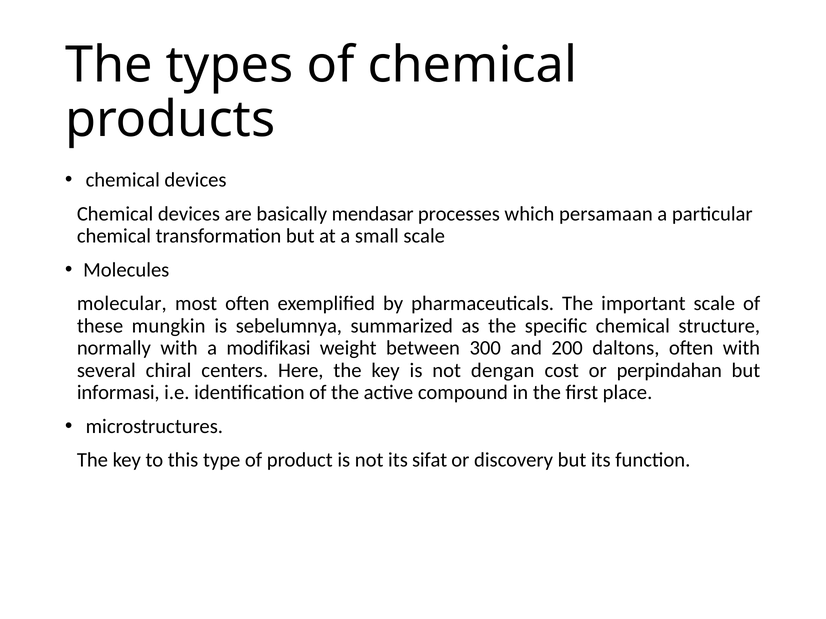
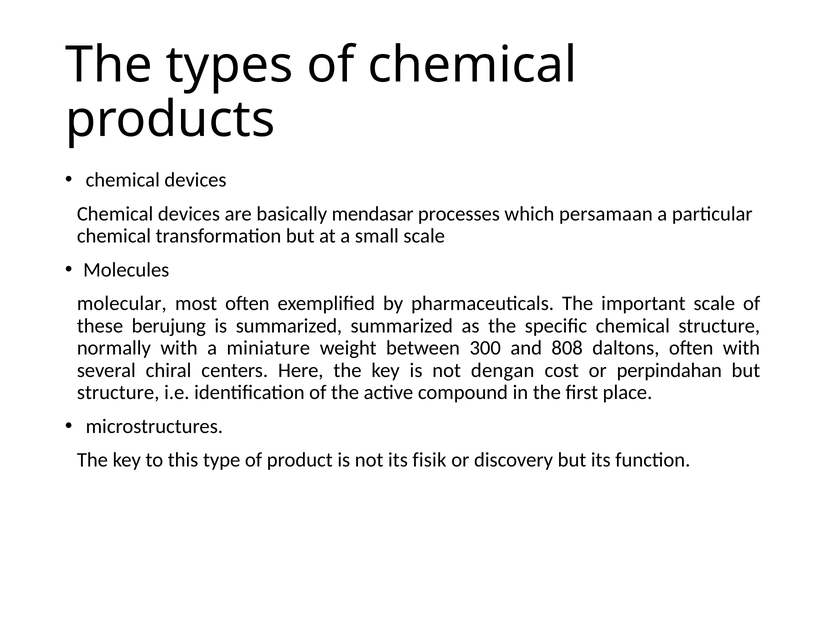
mungkin: mungkin -> berujung (169, 326)
is sebelumnya: sebelumnya -> summarized (289, 326)
modifikasi: modifikasi -> miniature (268, 348)
200: 200 -> 808 (567, 348)
informasi: informasi -> structure (118, 393)
sifat: sifat -> fisik (429, 461)
